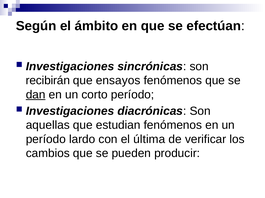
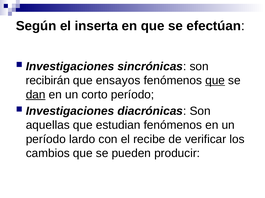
ámbito: ámbito -> inserta (96, 26)
que underline: none -> present (215, 81)
última: última -> recibe (149, 140)
